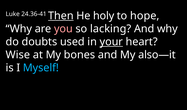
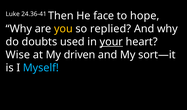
Then underline: present -> none (61, 16)
holy: holy -> face (104, 16)
you colour: pink -> yellow (63, 29)
lacking: lacking -> replied (111, 29)
bones: bones -> driven (80, 55)
also—it: also—it -> sort—it (157, 55)
